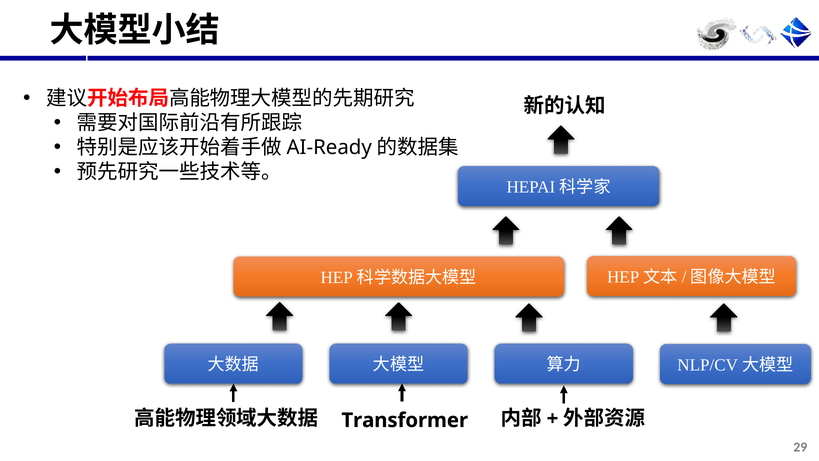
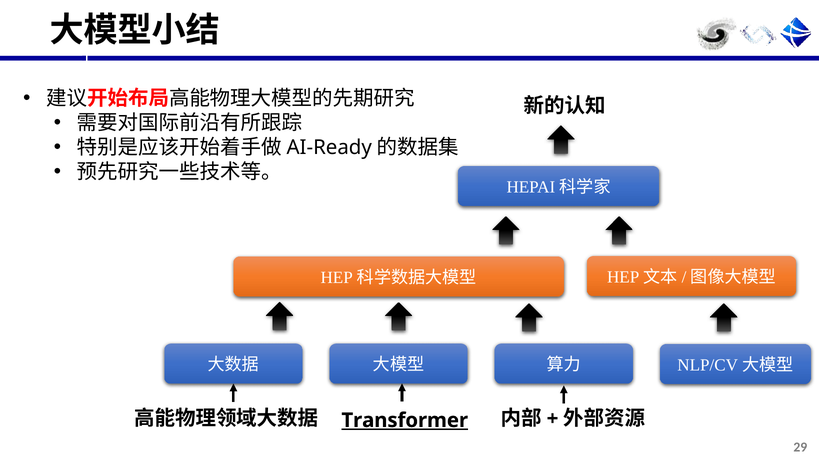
Transformer underline: none -> present (405, 420)
